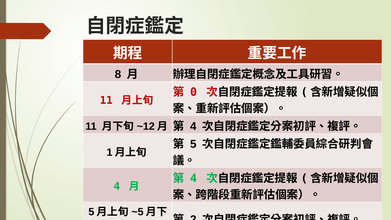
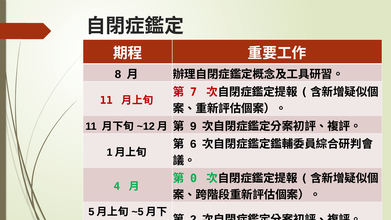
0: 0 -> 7 (194, 92)
4: 4 -> 9 (193, 126)
5: 5 -> 6 (193, 144)
4: 4 -> 0 (194, 178)
